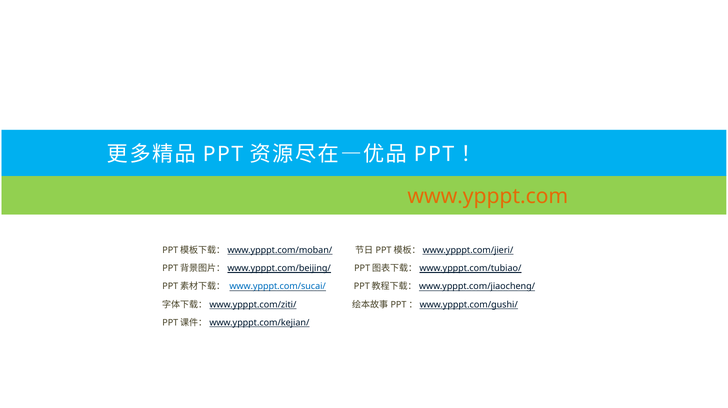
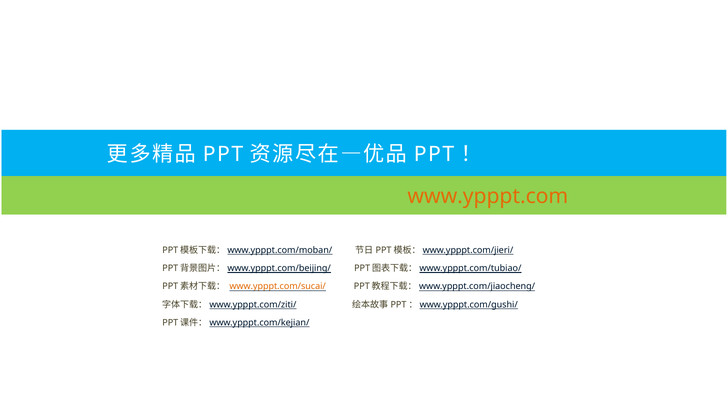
www.ypppt.com/sucai/ colour: blue -> orange (278, 286)
